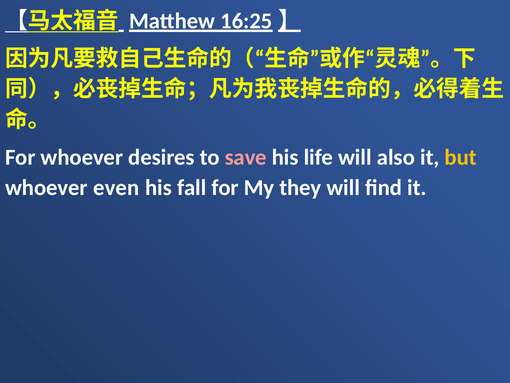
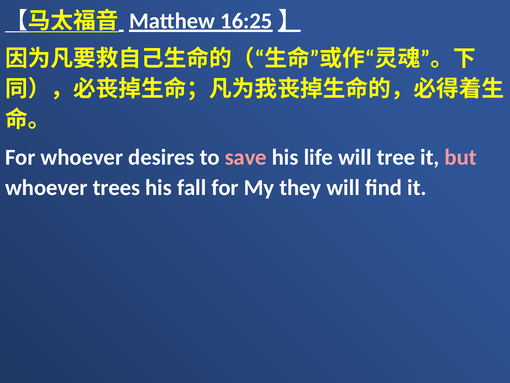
also: also -> tree (396, 157)
but colour: yellow -> pink (461, 157)
even: even -> trees (116, 187)
